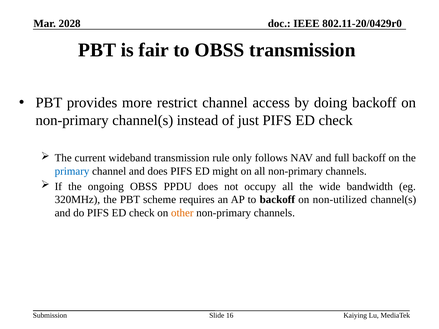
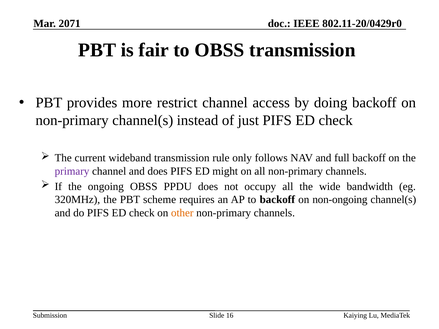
2028: 2028 -> 2071 (70, 23)
primary colour: blue -> purple (72, 171)
non-utilized: non-utilized -> non-ongoing (340, 200)
